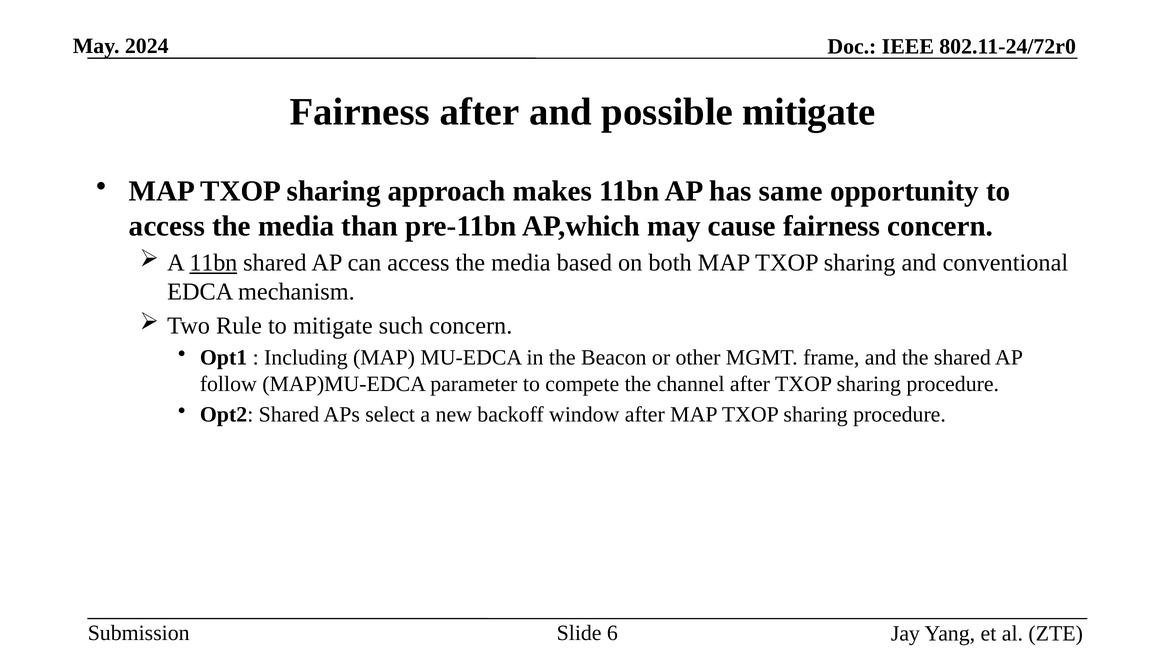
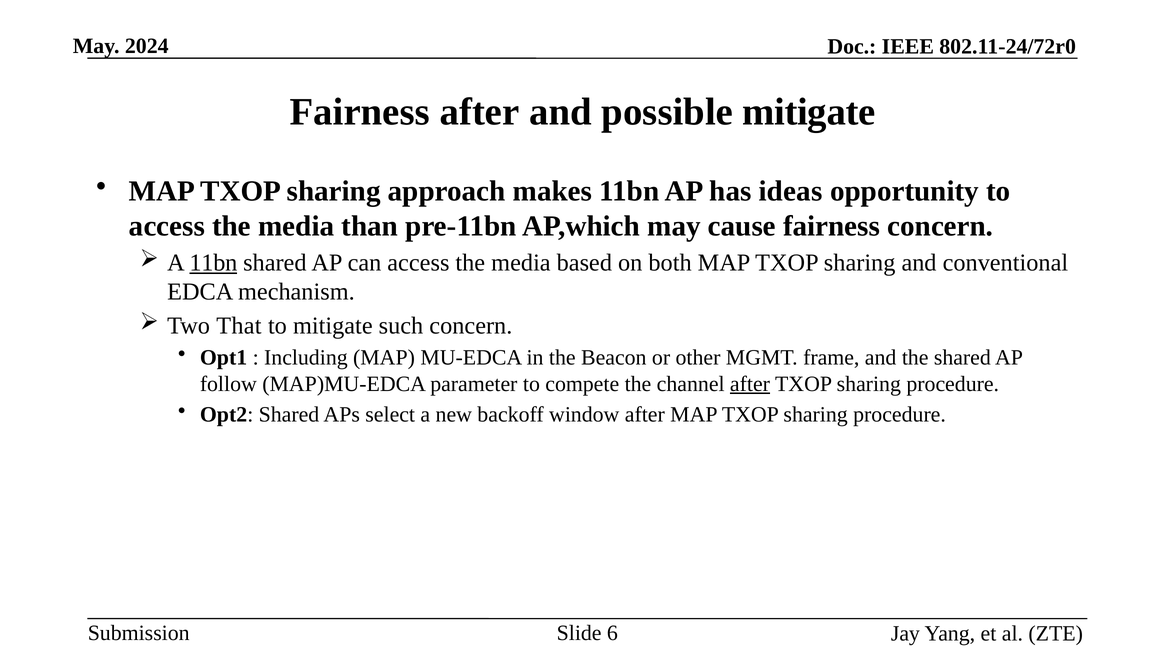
same: same -> ideas (791, 191)
Rule: Rule -> That (239, 326)
after underline: none -> present (750, 384)
